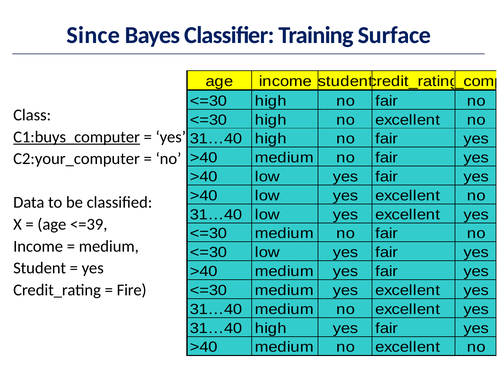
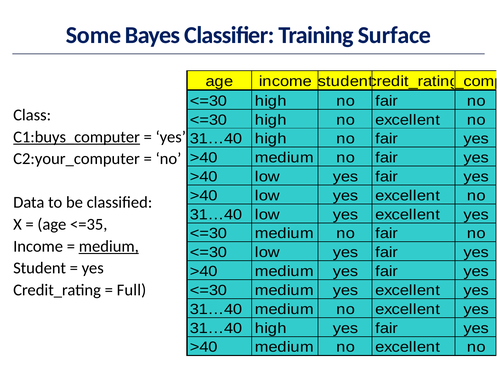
Since: Since -> Some (94, 35)
<=39: <=39 -> <=35 (89, 224)
medium underline: none -> present (109, 246)
Fire: Fire -> Full (131, 290)
